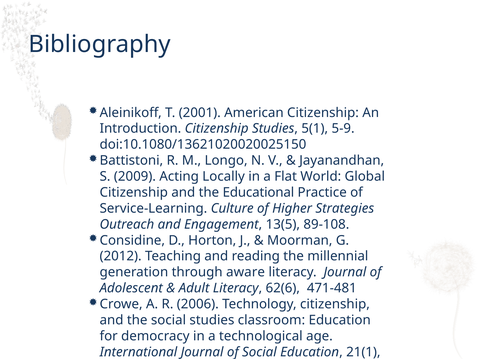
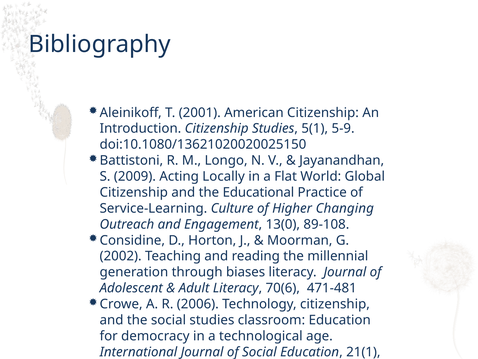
Strategies: Strategies -> Changing (345, 208)
13(5: 13(5 -> 13(0 (283, 224)
2012: 2012 -> 2002 (121, 256)
aware: aware -> biases (246, 272)
62(6: 62(6 -> 70(6 (283, 288)
